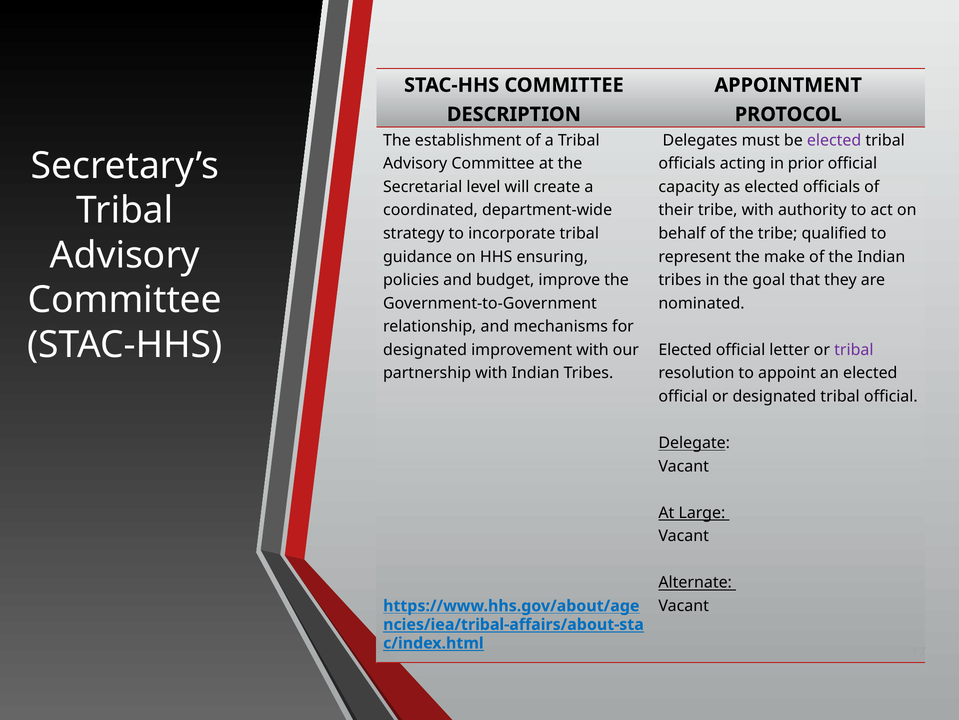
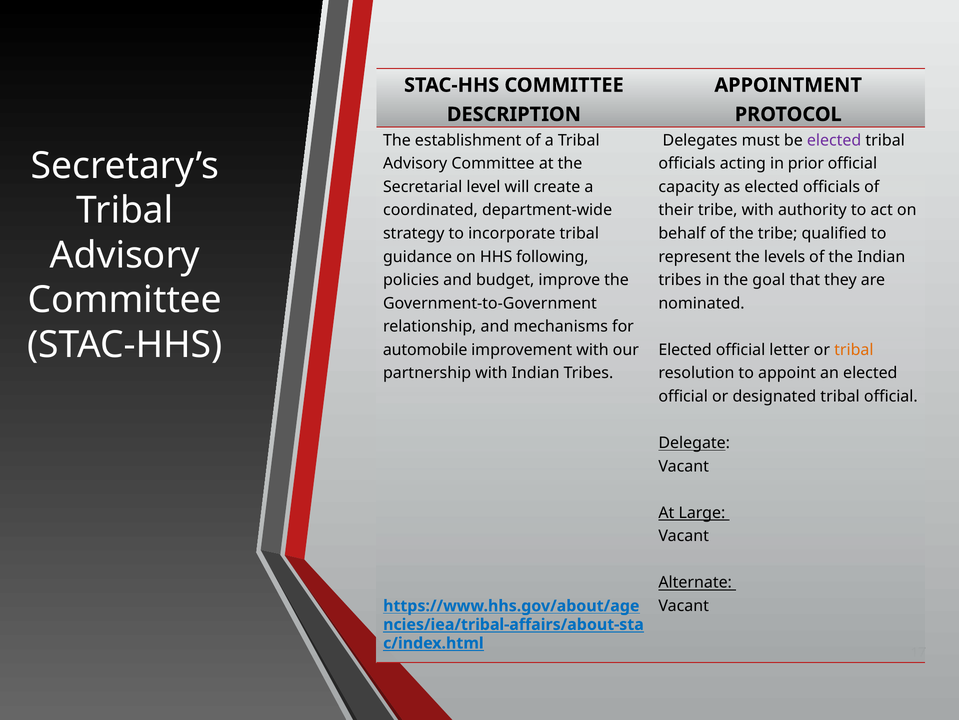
ensuring: ensuring -> following (552, 256)
make: make -> levels (785, 256)
designated: designated -> automobile (425, 350)
tribal colour: purple -> orange (854, 350)
